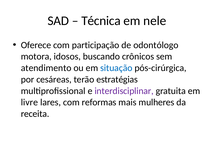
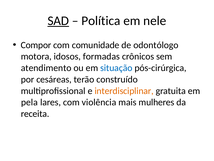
SAD underline: none -> present (58, 21)
Técnica: Técnica -> Política (101, 21)
Oferece: Oferece -> Compor (36, 45)
participação: participação -> comunidade (96, 45)
buscando: buscando -> formadas (101, 56)
estratégias: estratégias -> construído (117, 79)
interdisciplinar colour: purple -> orange (124, 91)
livre: livre -> pela (29, 102)
reformas: reformas -> violência (99, 102)
